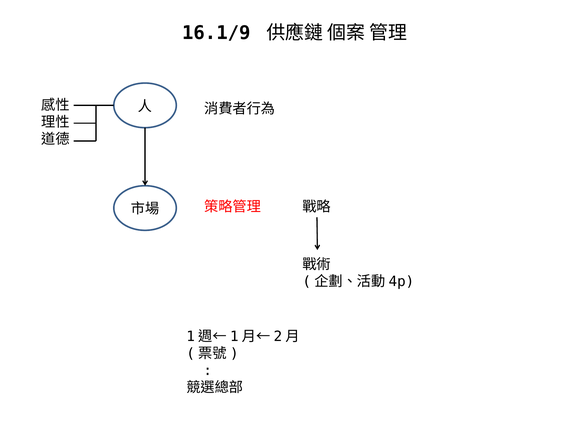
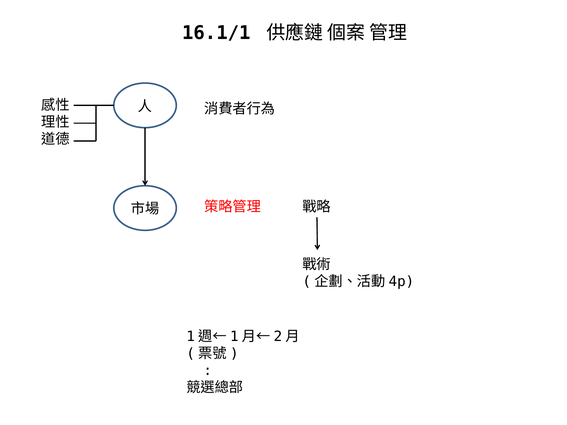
16.1/9: 16.1/9 -> 16.1/1 (216, 33)
